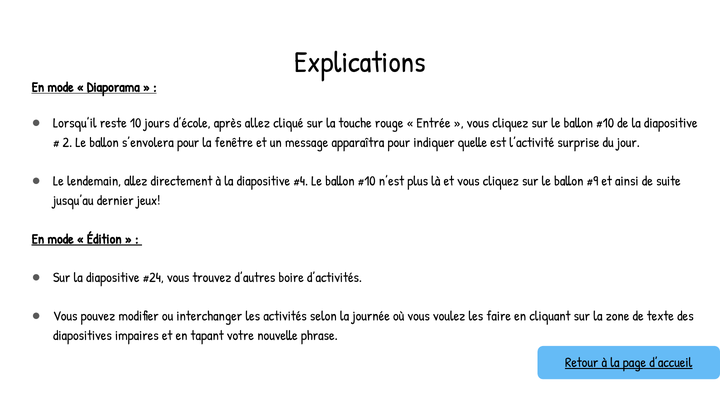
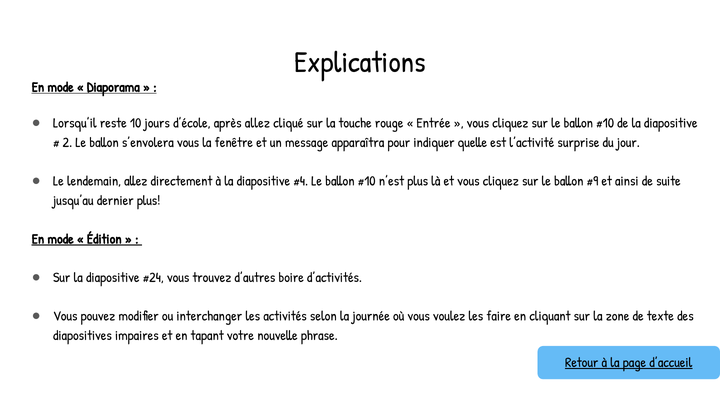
s’envolera pour: pour -> vous (188, 142)
dernier jeux: jeux -> plus (149, 200)
